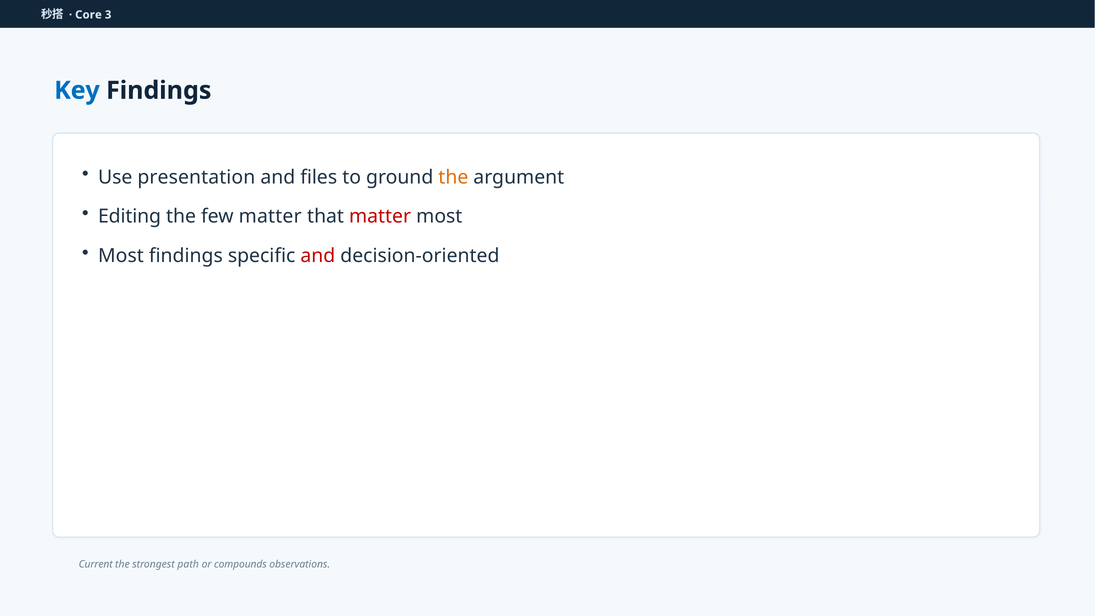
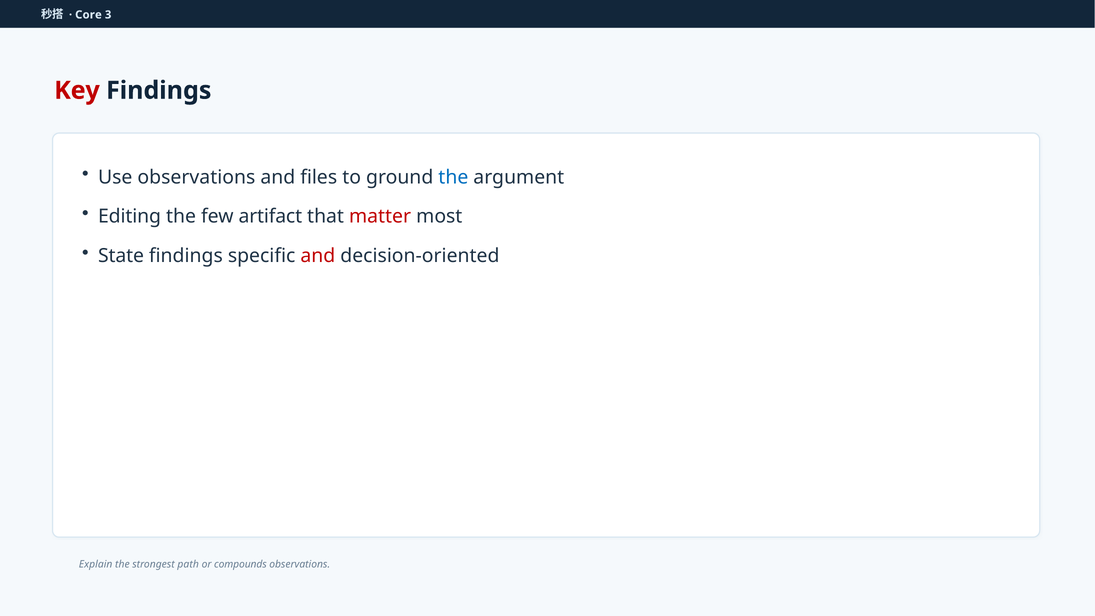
Key colour: blue -> red (77, 90)
Use presentation: presentation -> observations (196, 177)
the colour: orange -> blue (453, 177)
few matter: matter -> artifact (270, 216)
Most: Most -> State (121, 256)
Current: Current -> Explain (96, 564)
